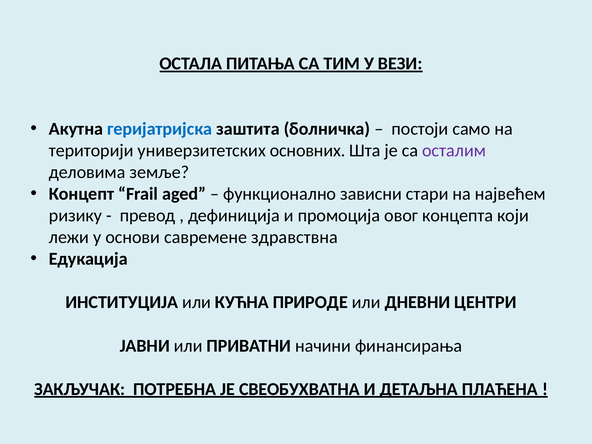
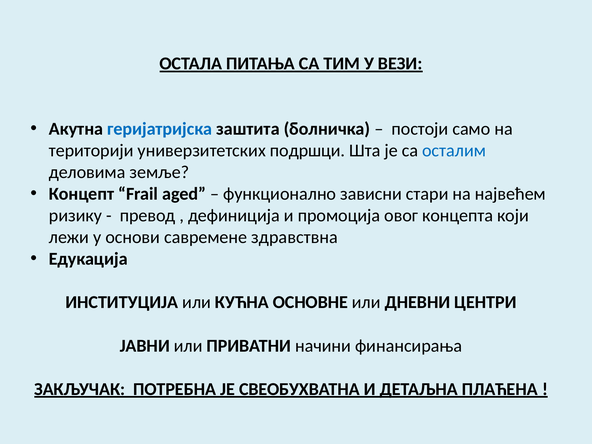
основних: основних -> подршци (308, 150)
осталим colour: purple -> blue (454, 150)
ПРИРОДЕ: ПРИРОДЕ -> ОСНОВНЕ (310, 302)
